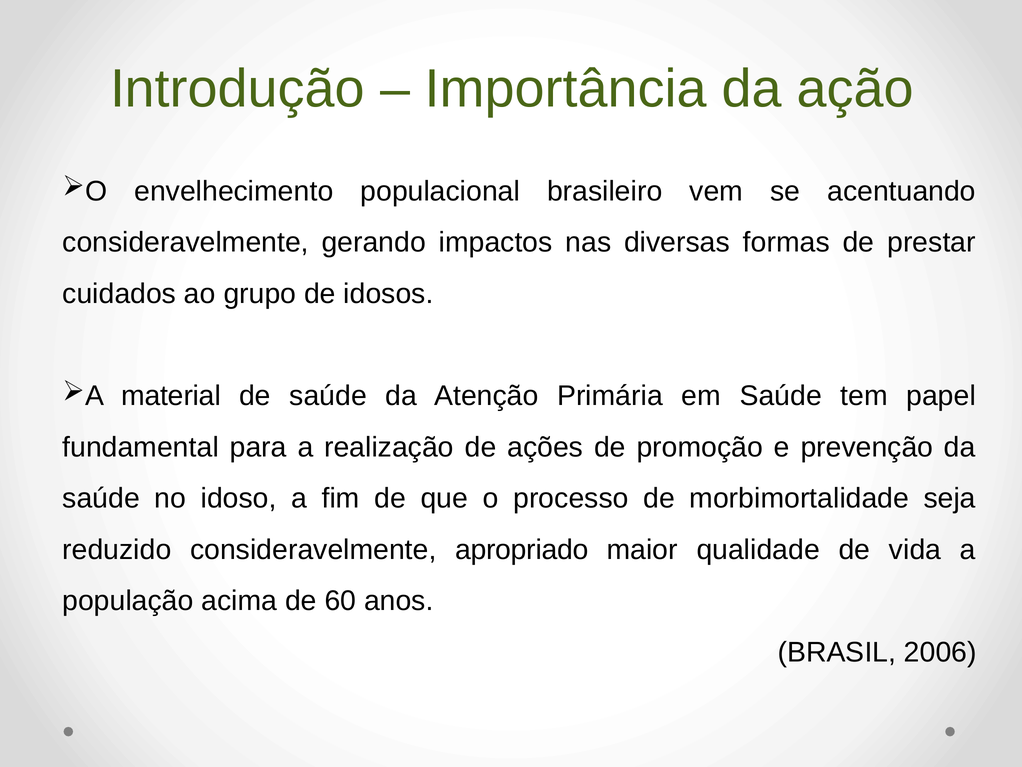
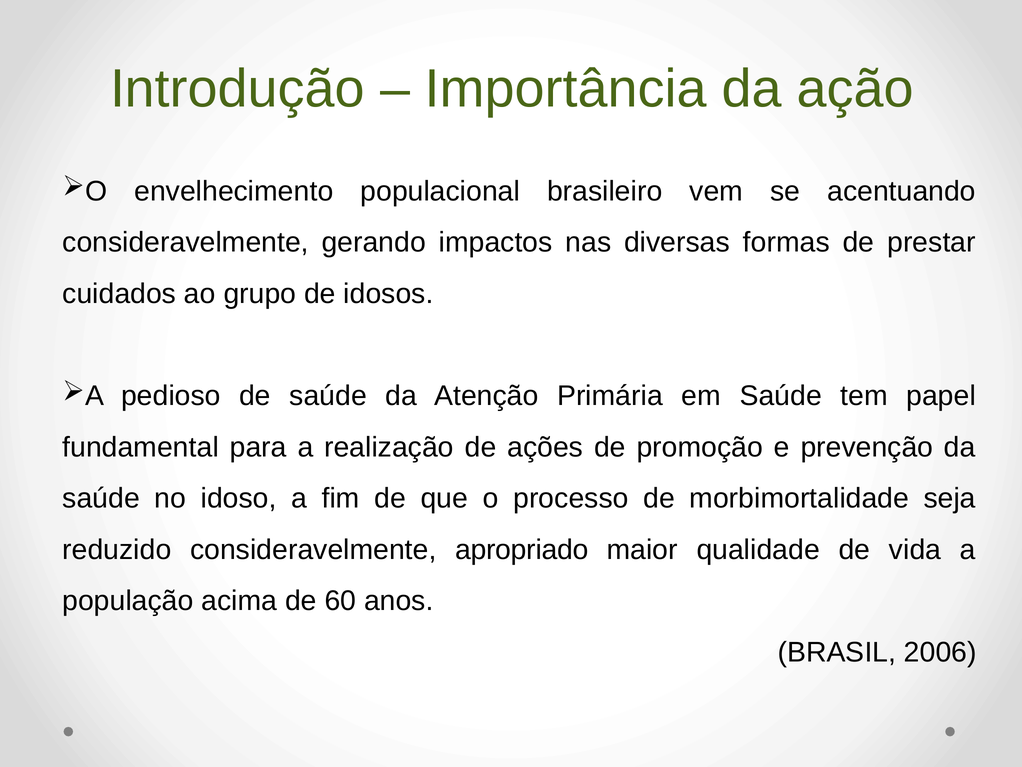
material: material -> pedioso (171, 396)
